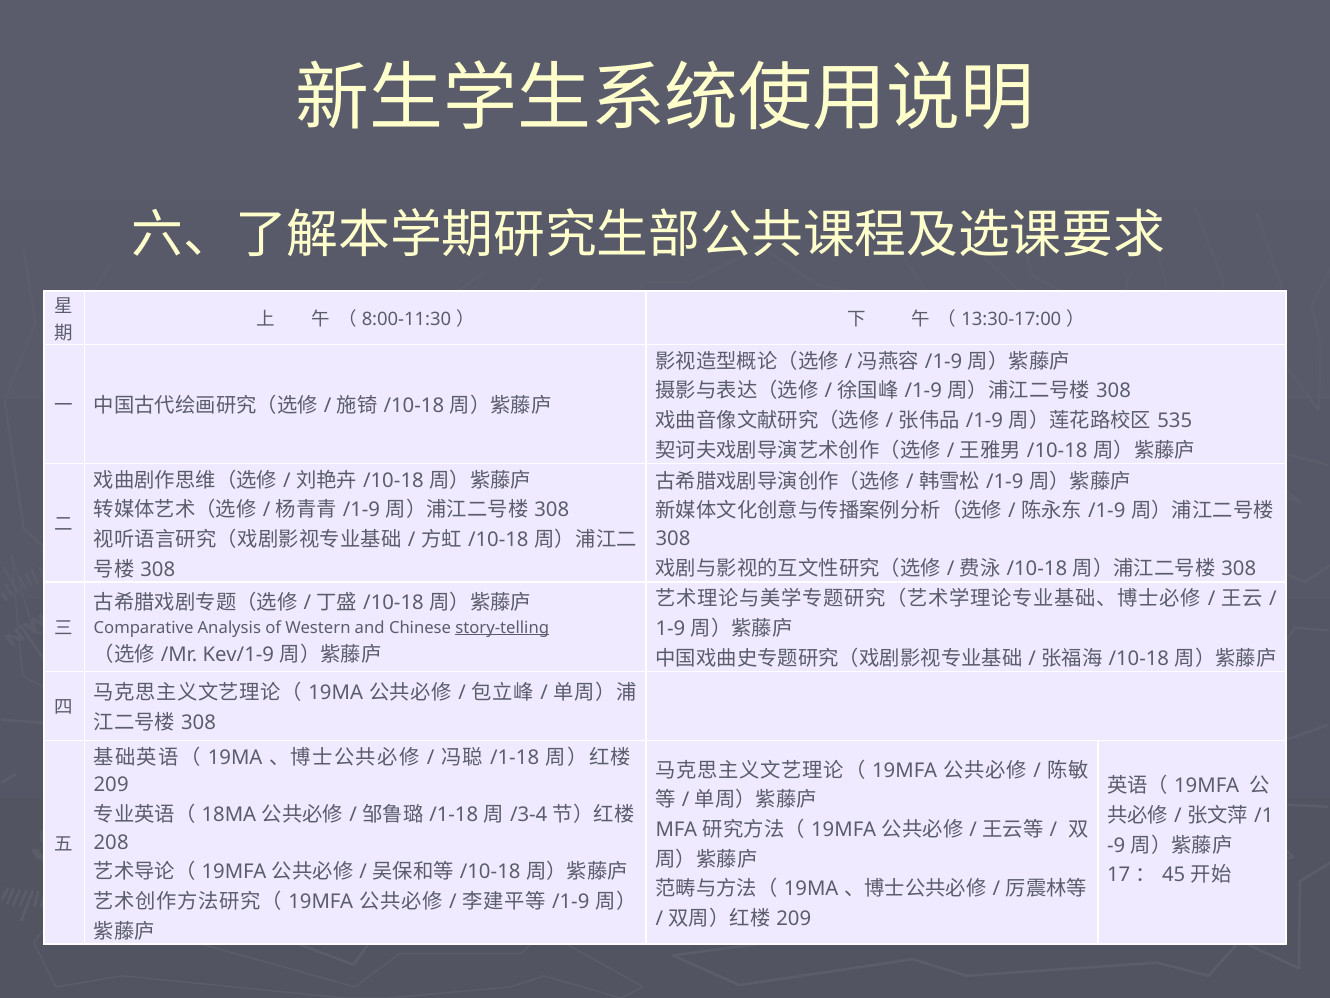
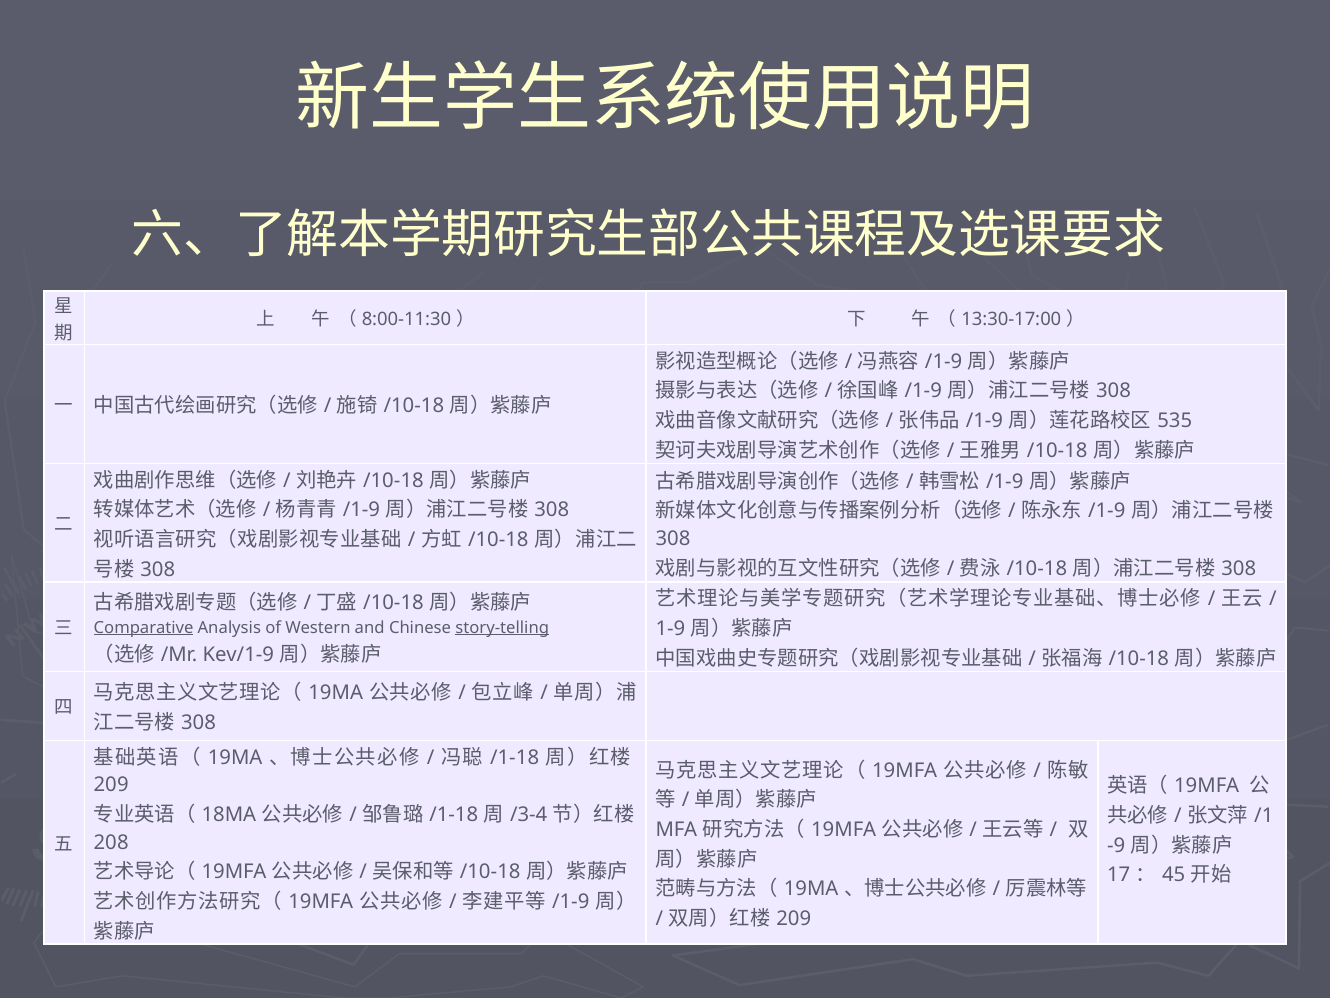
Comparative underline: none -> present (144, 627)
